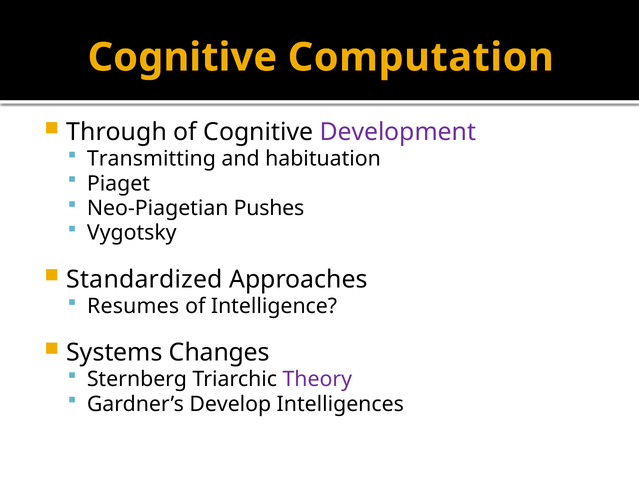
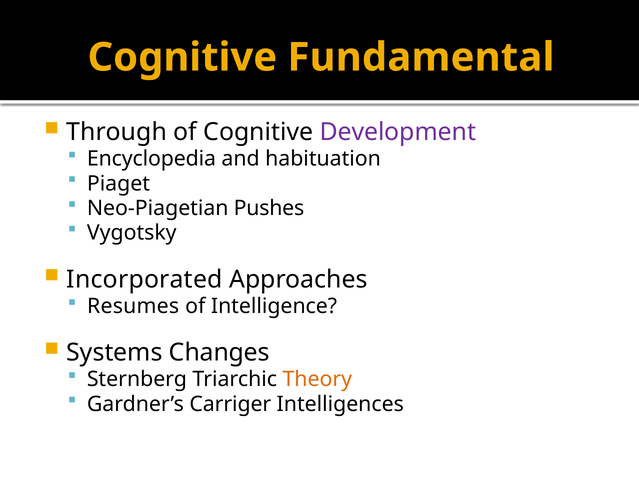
Computation: Computation -> Fundamental (421, 57)
Transmitting: Transmitting -> Encyclopedia (151, 159)
Standardized: Standardized -> Incorporated (145, 280)
Theory colour: purple -> orange (317, 380)
Develop: Develop -> Carriger (230, 404)
